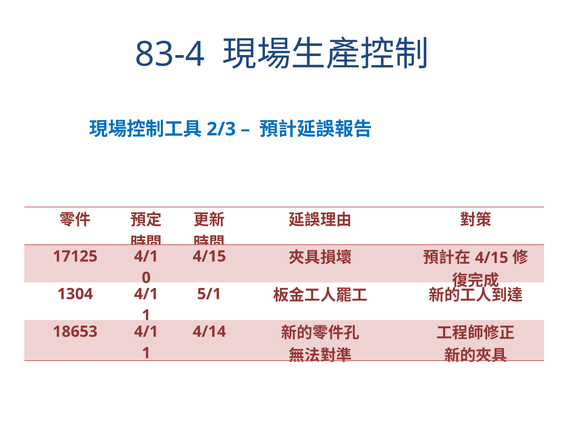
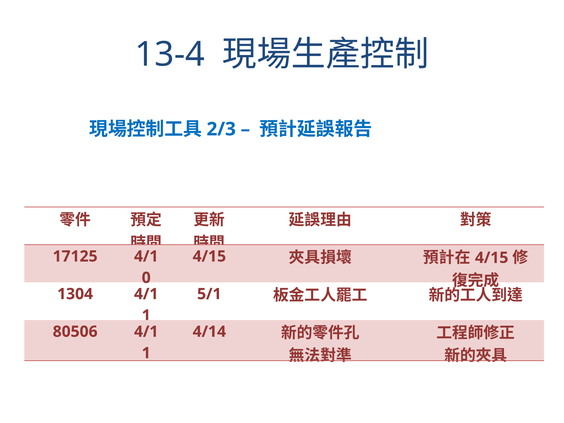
83-4: 83-4 -> 13-4 (170, 55)
18653: 18653 -> 80506 (75, 332)
